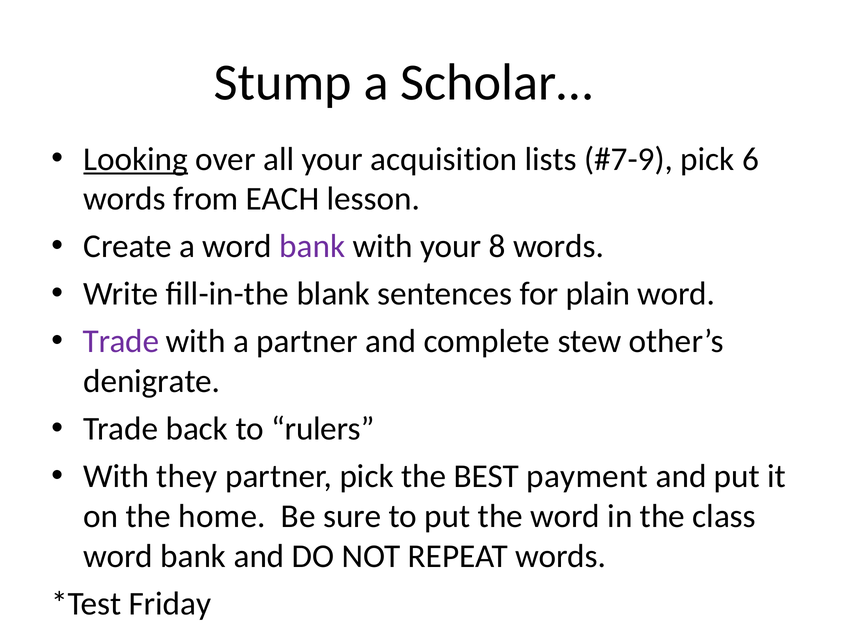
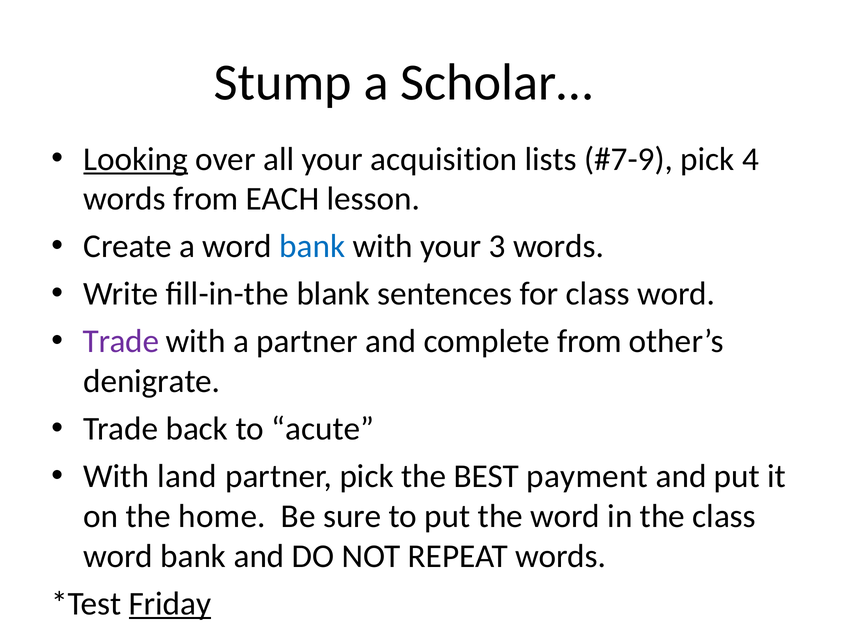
6: 6 -> 4 (750, 159)
bank colour: purple -> blue (312, 247)
8: 8 -> 3 (497, 247)
for plain: plain -> class (598, 294)
complete stew: stew -> from (590, 342)
rulers: rulers -> acute (323, 429)
they: they -> land (187, 477)
Friday underline: none -> present (170, 604)
